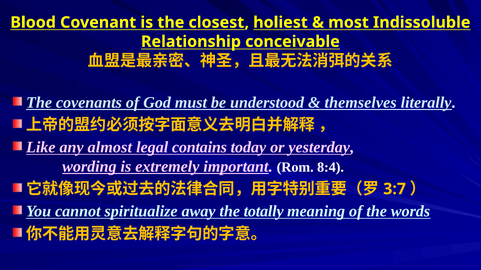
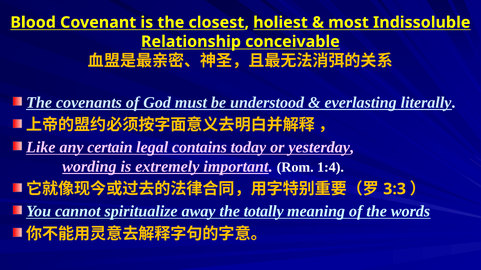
themselves: themselves -> everlasting (361, 103)
almost: almost -> certain (110, 148)
8:4: 8:4 -> 1:4 (331, 168)
3:7: 3:7 -> 3:3 (395, 189)
